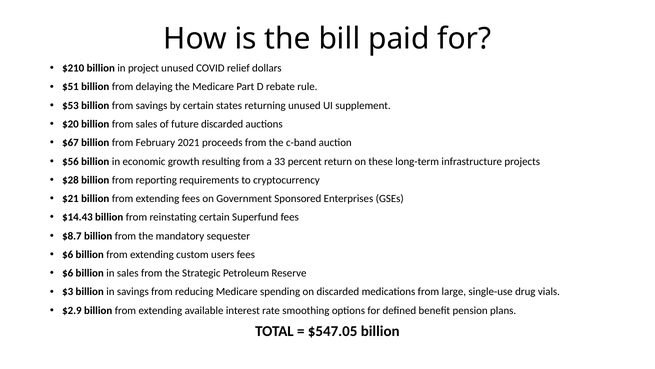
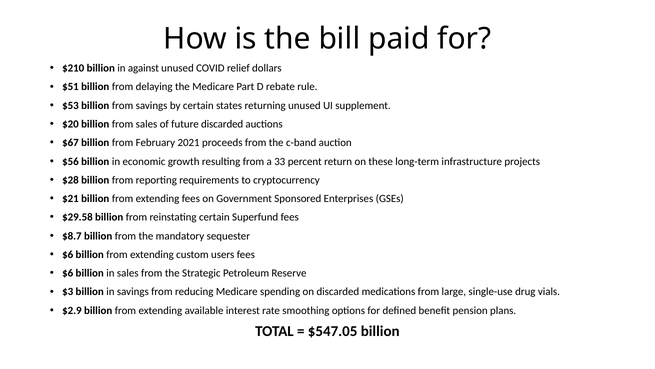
project: project -> against (143, 68)
$14.43: $14.43 -> $29.58 (77, 217)
